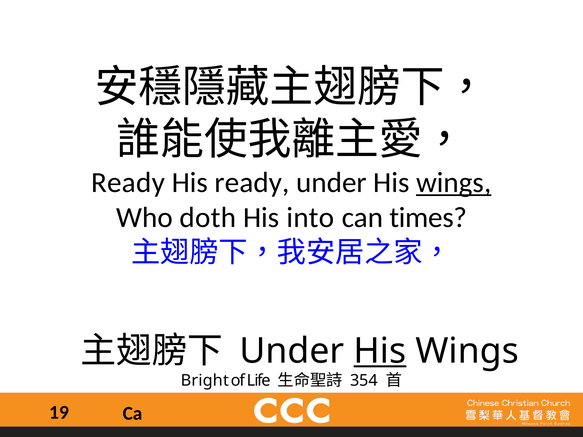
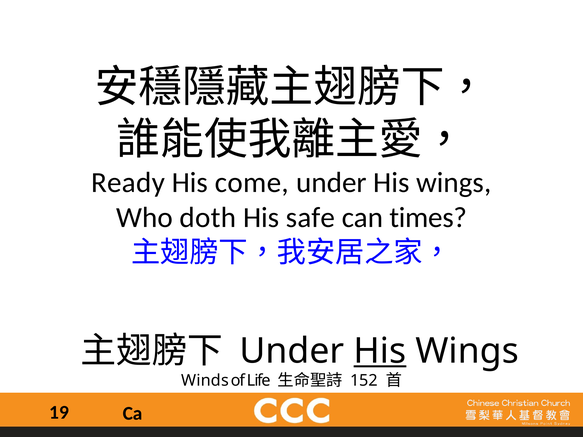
His ready: ready -> come (252, 183)
wings underline: present -> none (454, 183)
into: into -> safe (310, 218)
Bright: Bright -> Winds (205, 381)
354: 354 -> 152 (364, 381)
